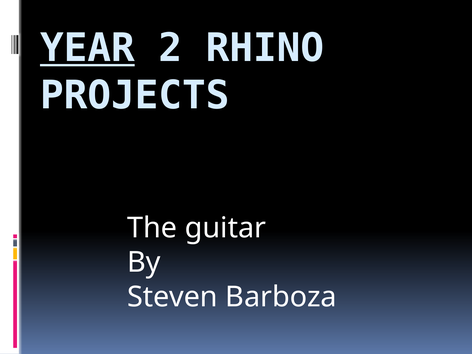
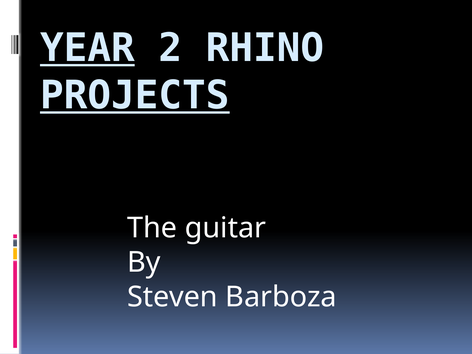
PROJECTS underline: none -> present (135, 96)
